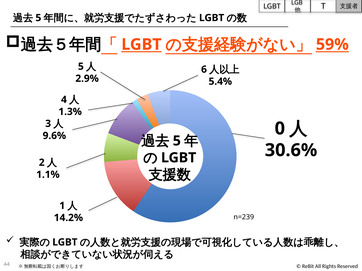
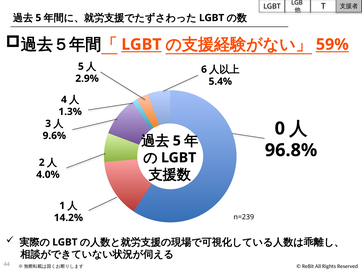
30.6%: 30.6% -> 96.8% (291, 150)
1.1%: 1.1% -> 4.0% (48, 175)
